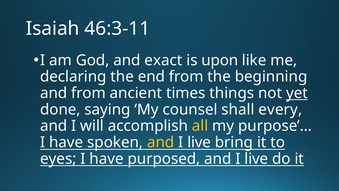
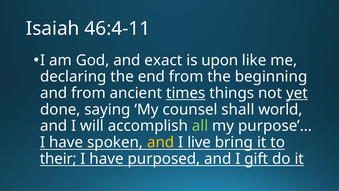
46:3-11: 46:3-11 -> 46:4-11 (117, 28)
times underline: none -> present (186, 93)
every: every -> world (280, 109)
all colour: yellow -> light green (200, 126)
eyes: eyes -> their (58, 159)
purposed and I live: live -> gift (256, 159)
